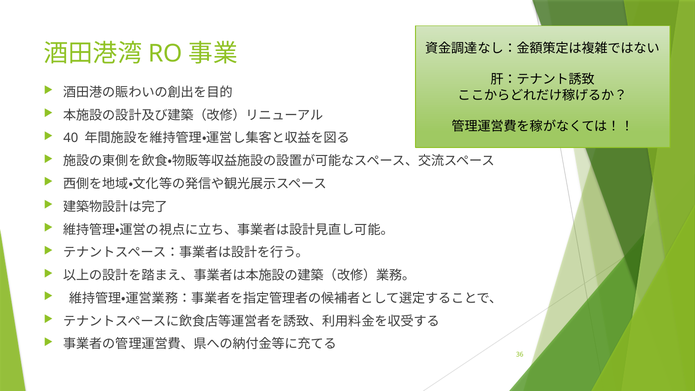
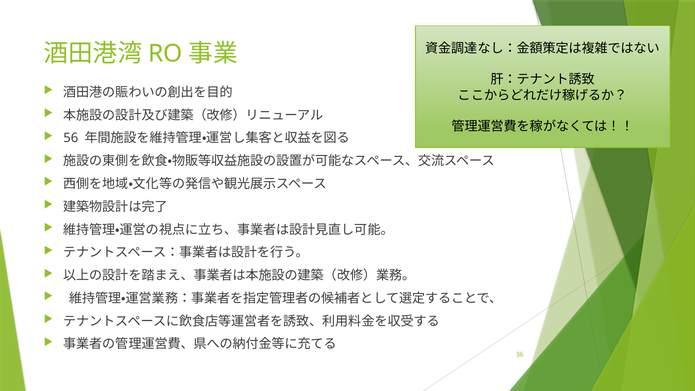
40: 40 -> 56 (71, 138)
